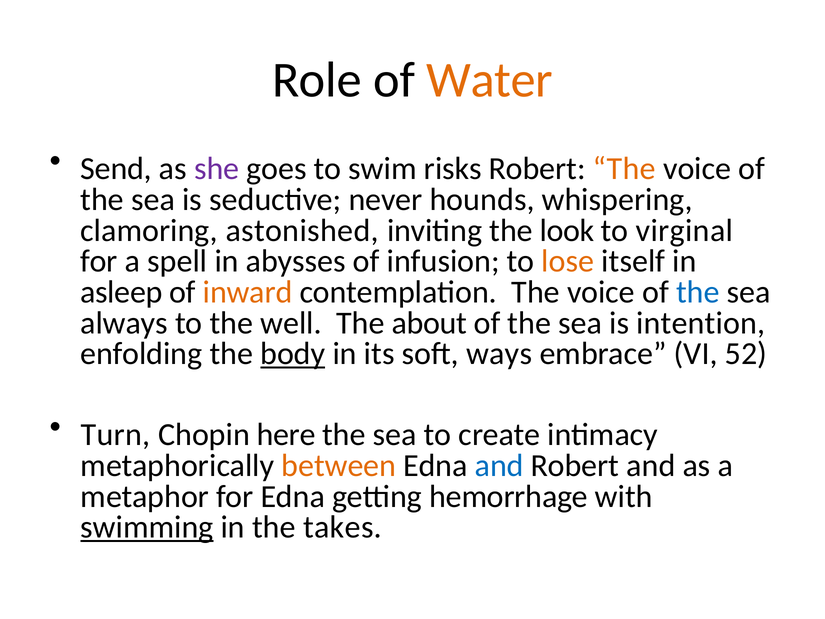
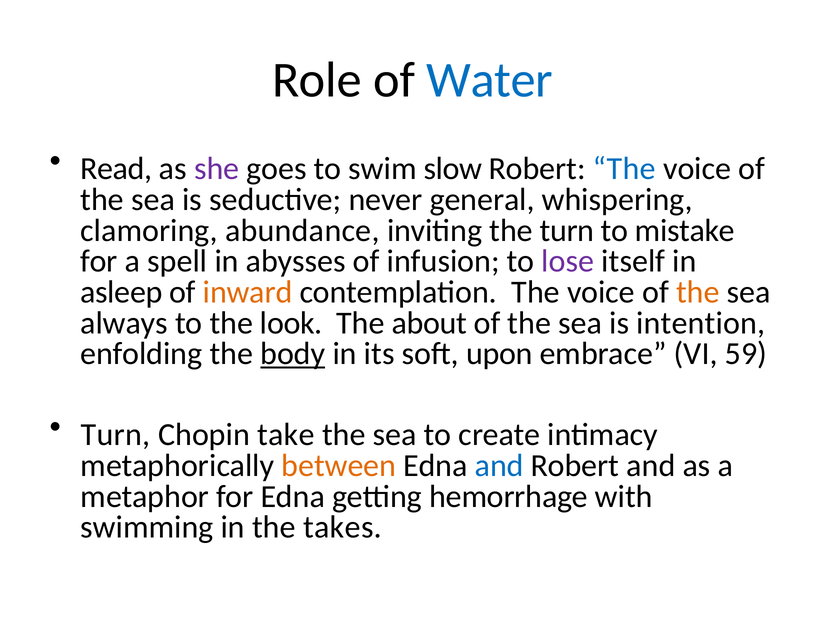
Water colour: orange -> blue (490, 80)
Send: Send -> Read (116, 169)
risks: risks -> slow (453, 169)
The colour: orange -> blue (624, 169)
hounds: hounds -> general (482, 200)
astonished: astonished -> abundance (302, 230)
the look: look -> turn (567, 230)
virginal: virginal -> mistake (685, 230)
lose colour: orange -> purple (568, 261)
the colour: blue -> orange (698, 292)
well: well -> look (291, 323)
ways: ways -> upon (499, 354)
52: 52 -> 59 (746, 354)
here: here -> take (286, 435)
swimming underline: present -> none (147, 527)
